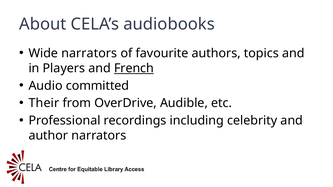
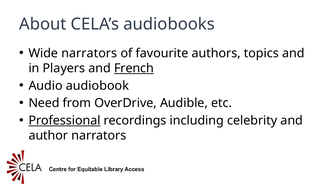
committed: committed -> audiobook (97, 86)
Their: Their -> Need (44, 103)
Professional underline: none -> present (65, 121)
